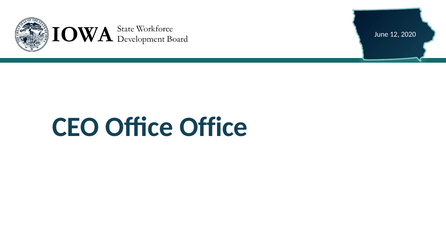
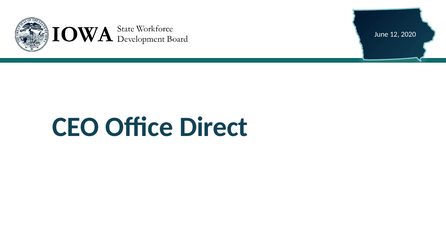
Office Office: Office -> Direct (214, 127)
